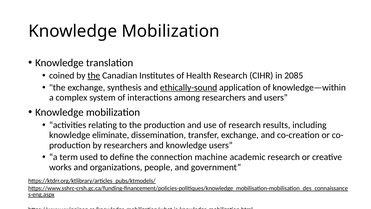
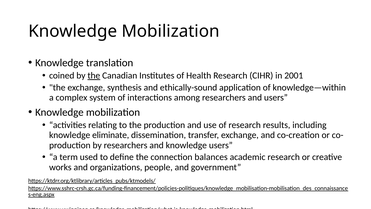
2085: 2085 -> 2001 (294, 76)
ethically-sound underline: present -> none (189, 87)
machine: machine -> balances (211, 157)
